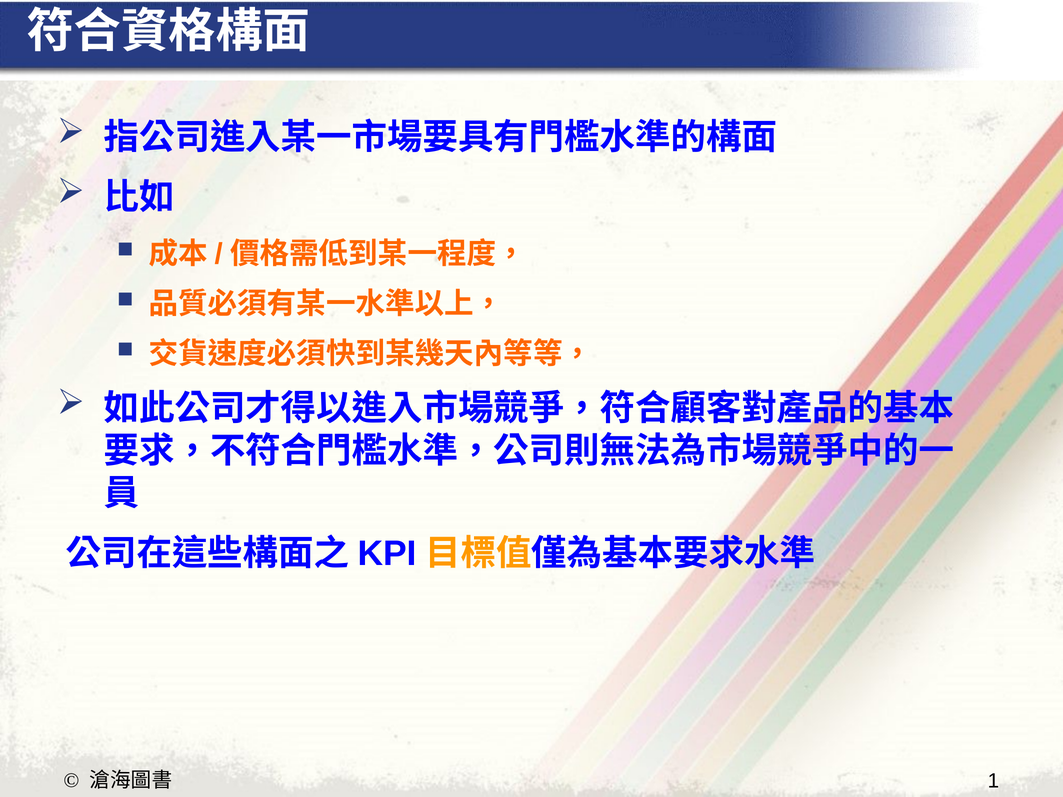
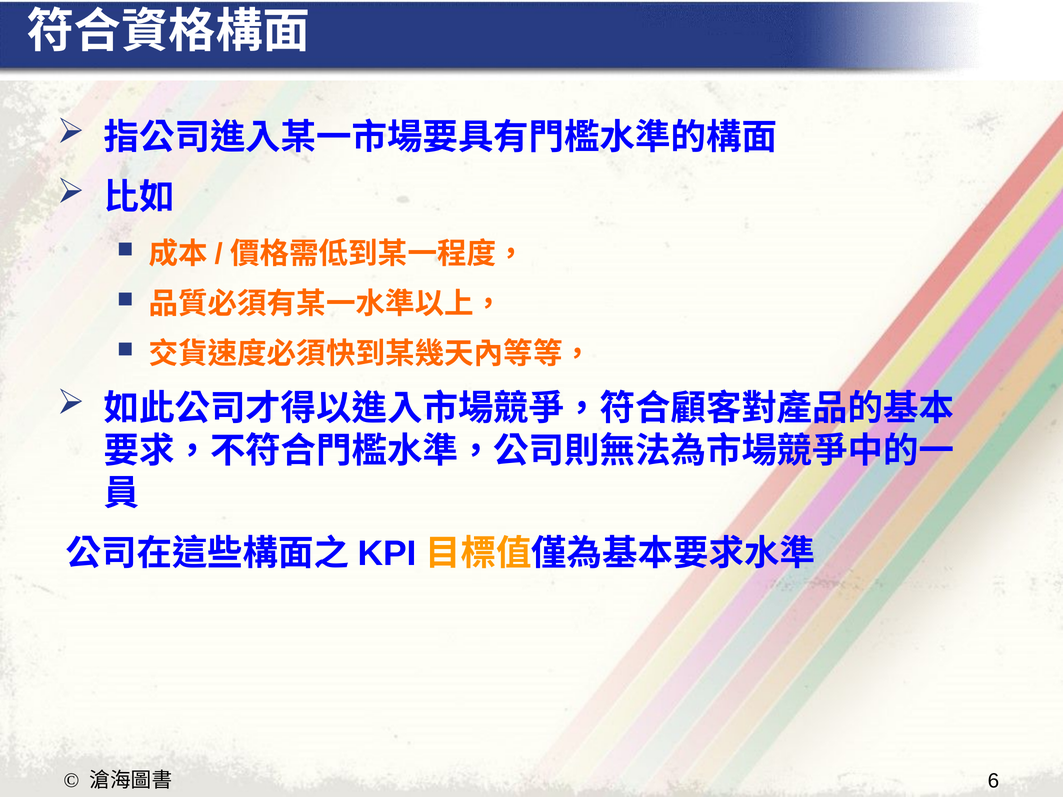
1: 1 -> 6 (993, 781)
